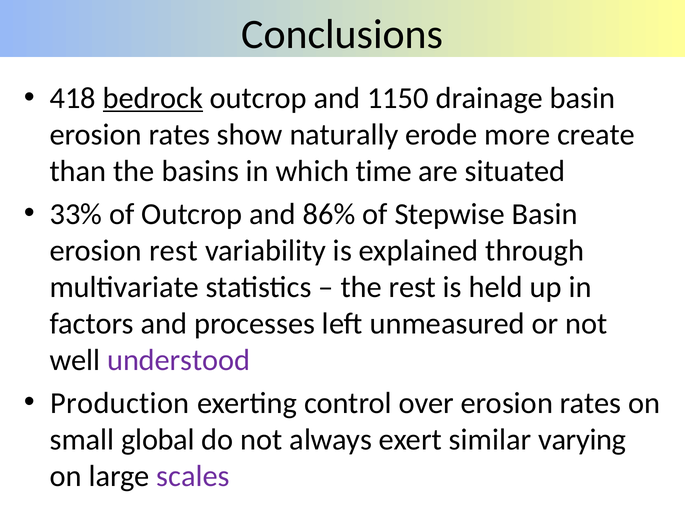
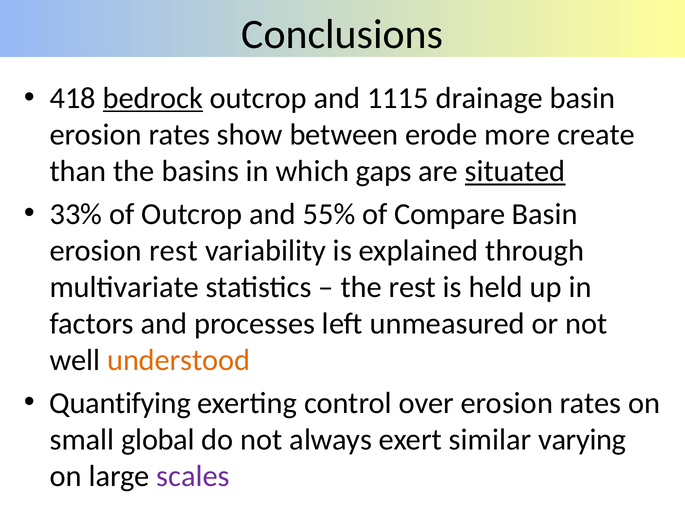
1150: 1150 -> 1115 (398, 98)
naturally: naturally -> between (344, 135)
time: time -> gaps (384, 171)
situated underline: none -> present (515, 171)
86%: 86% -> 55% (329, 214)
Stepwise: Stepwise -> Compare (450, 214)
understood colour: purple -> orange (179, 360)
Production: Production -> Quantifying (120, 403)
